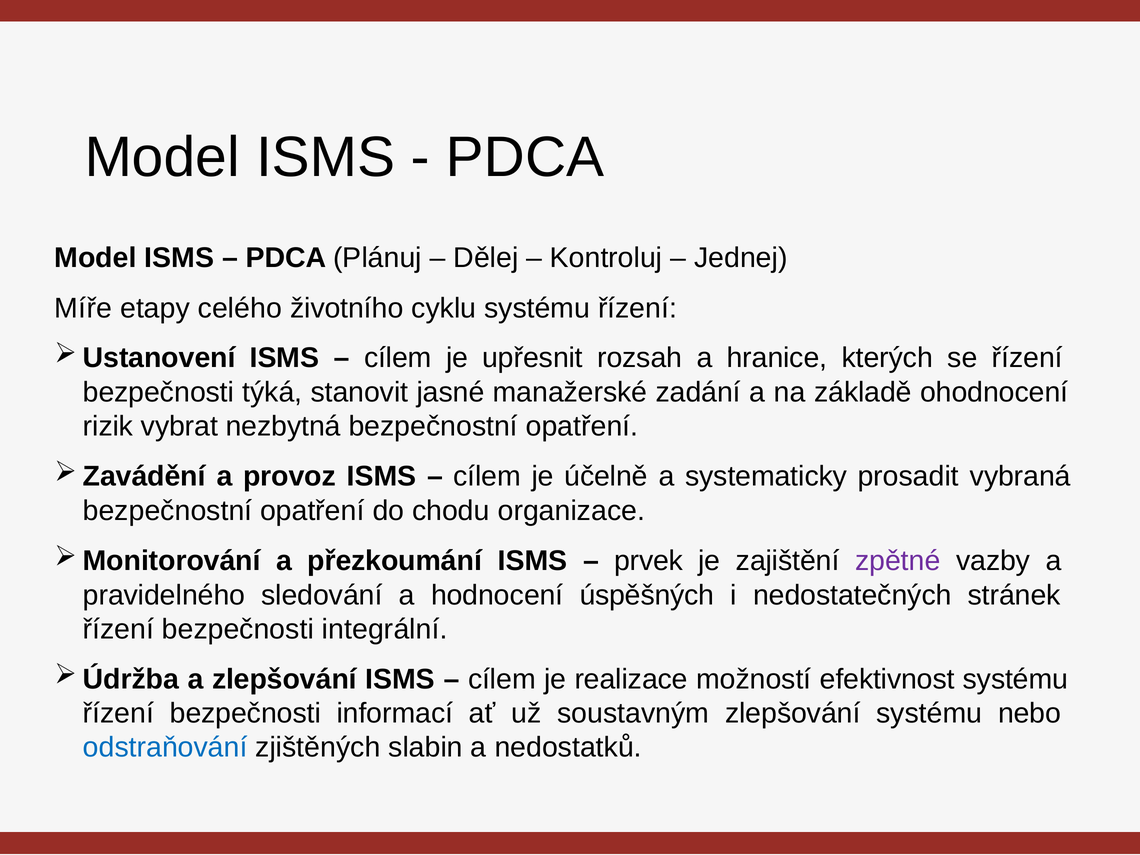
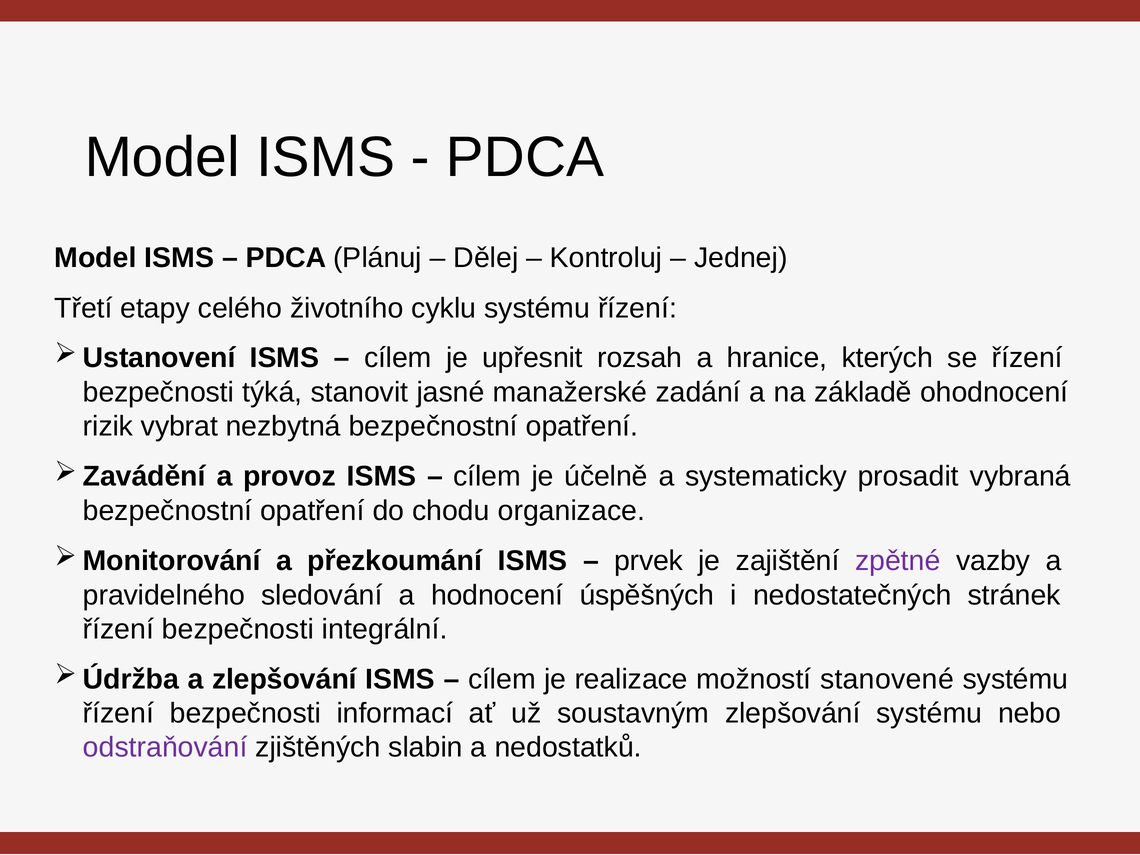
Míře: Míře -> Třetí (84, 308)
efektivnost: efektivnost -> stanovené (887, 679)
odstraňování colour: blue -> purple (165, 748)
